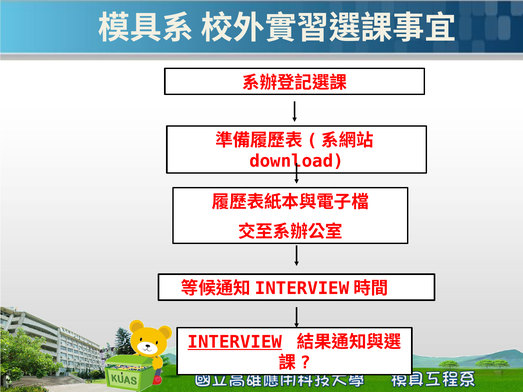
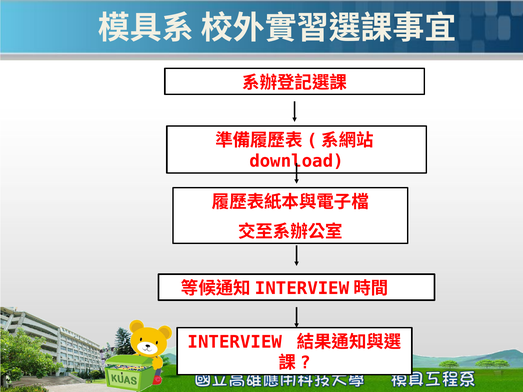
INTERVIEW underline: present -> none (235, 342)
